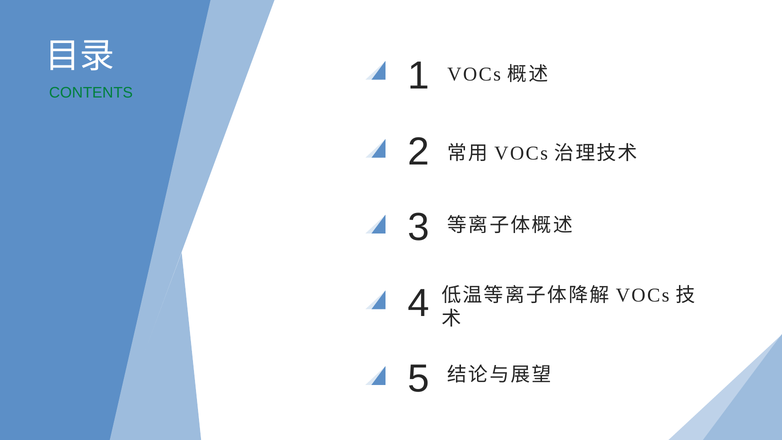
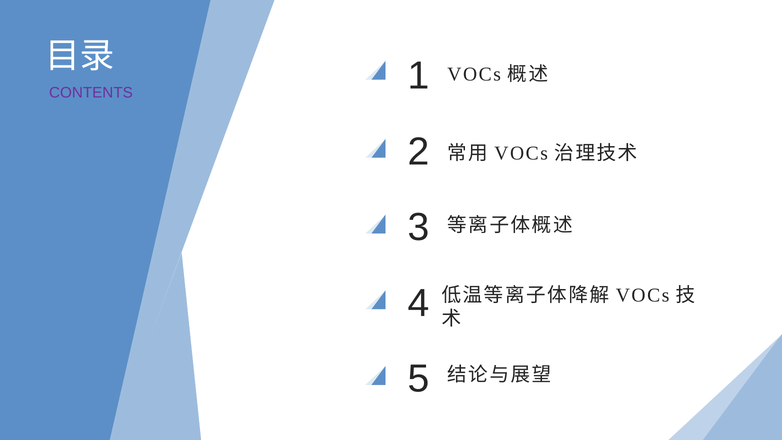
CONTENTS colour: green -> purple (91, 93)
